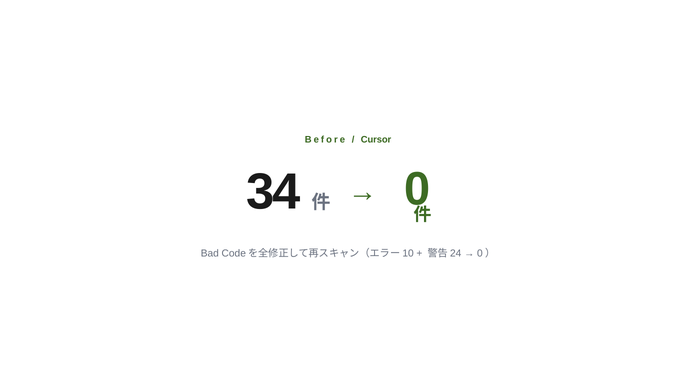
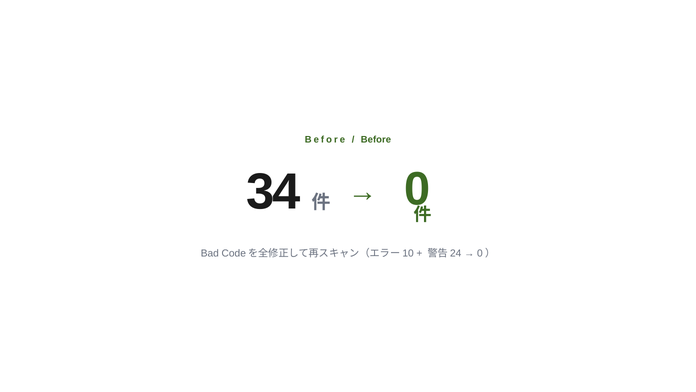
Cursor: Cursor -> Before (376, 140)
